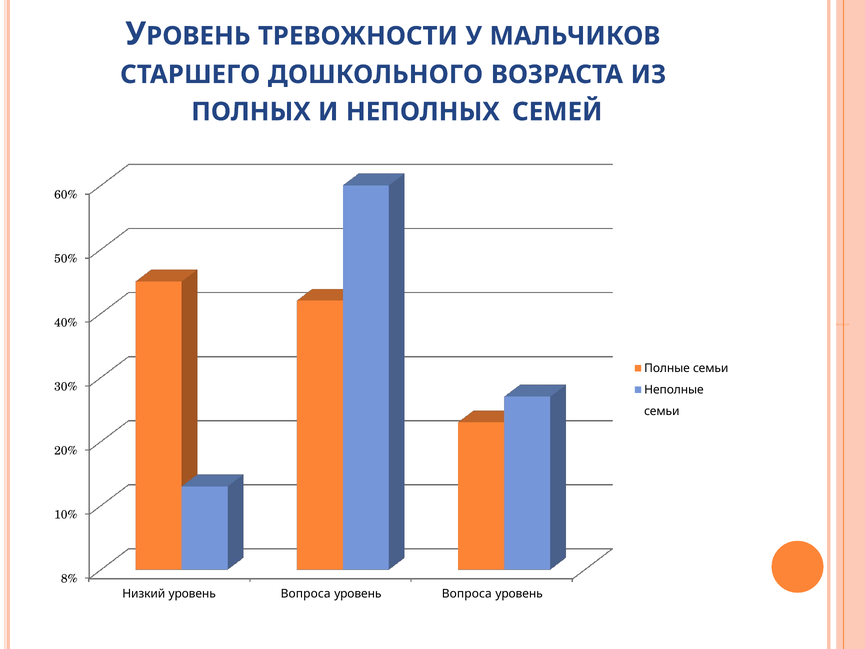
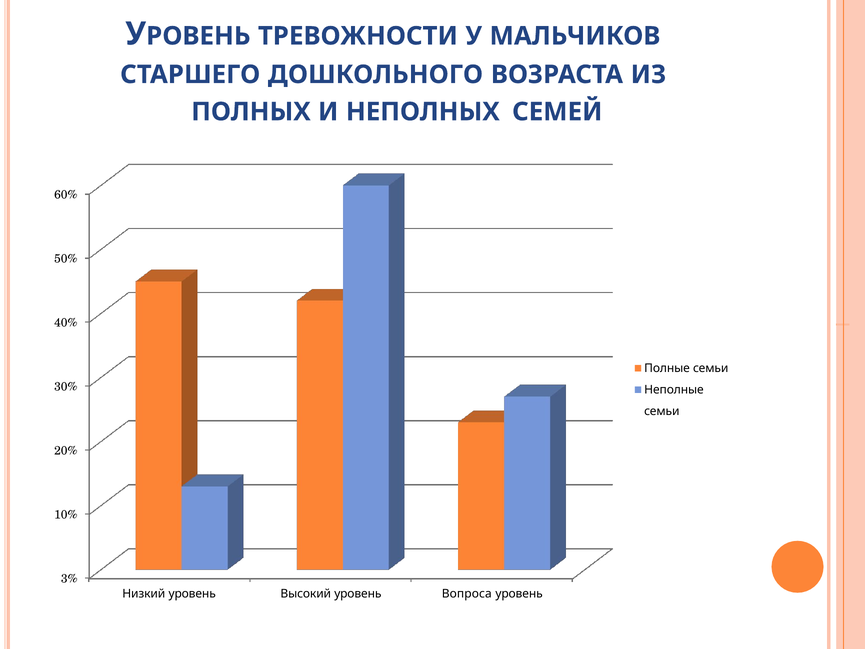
8%: 8% -> 3% (69, 579)
Низкий уровень Вопроса: Вопроса -> Высокий (306, 594)
